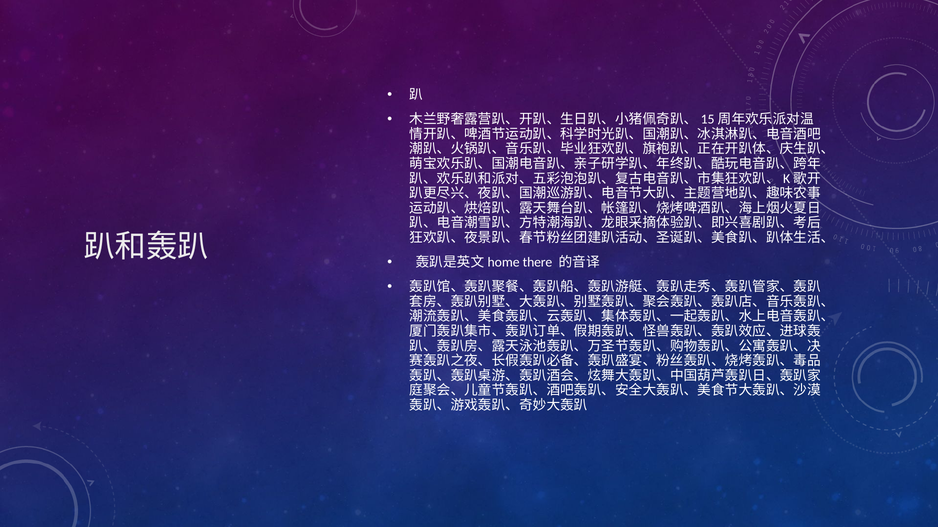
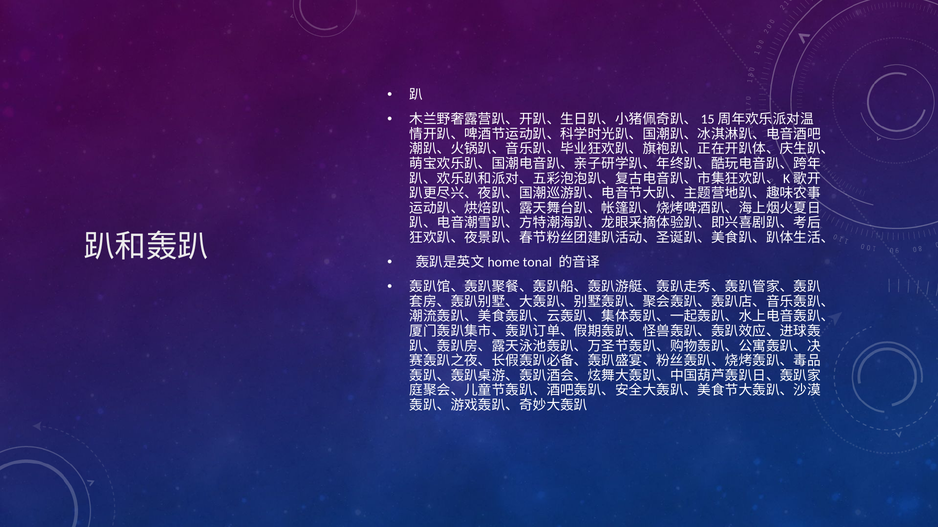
there: there -> tonal (537, 263)
